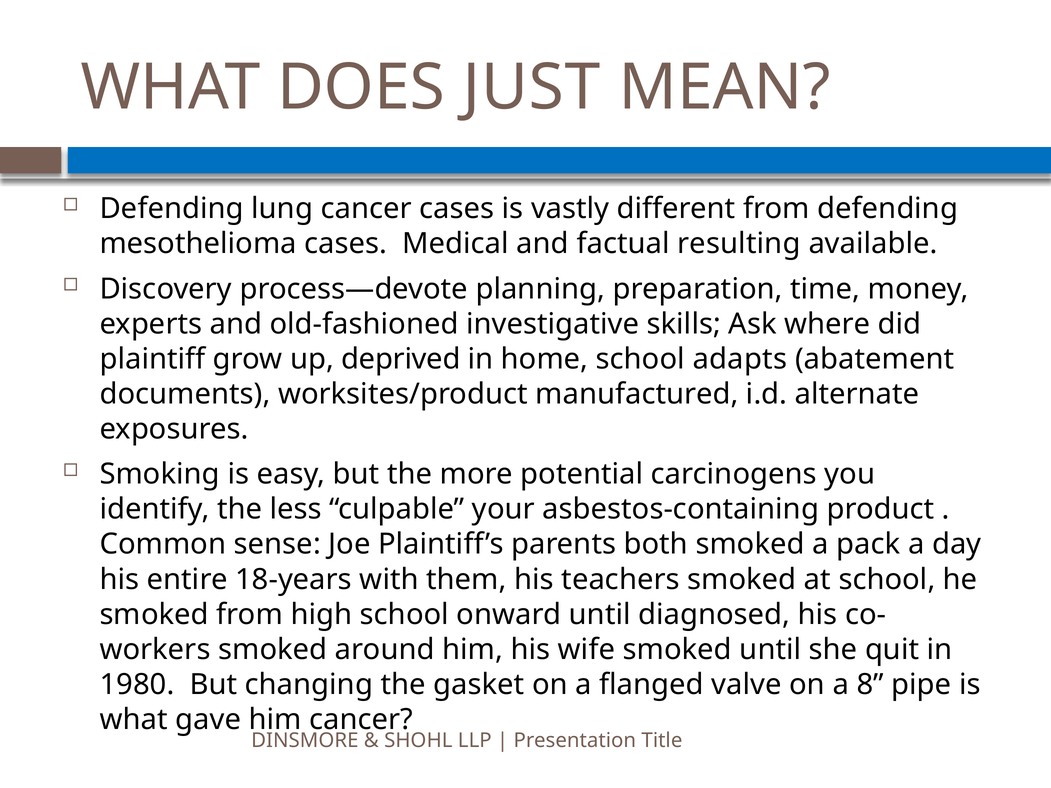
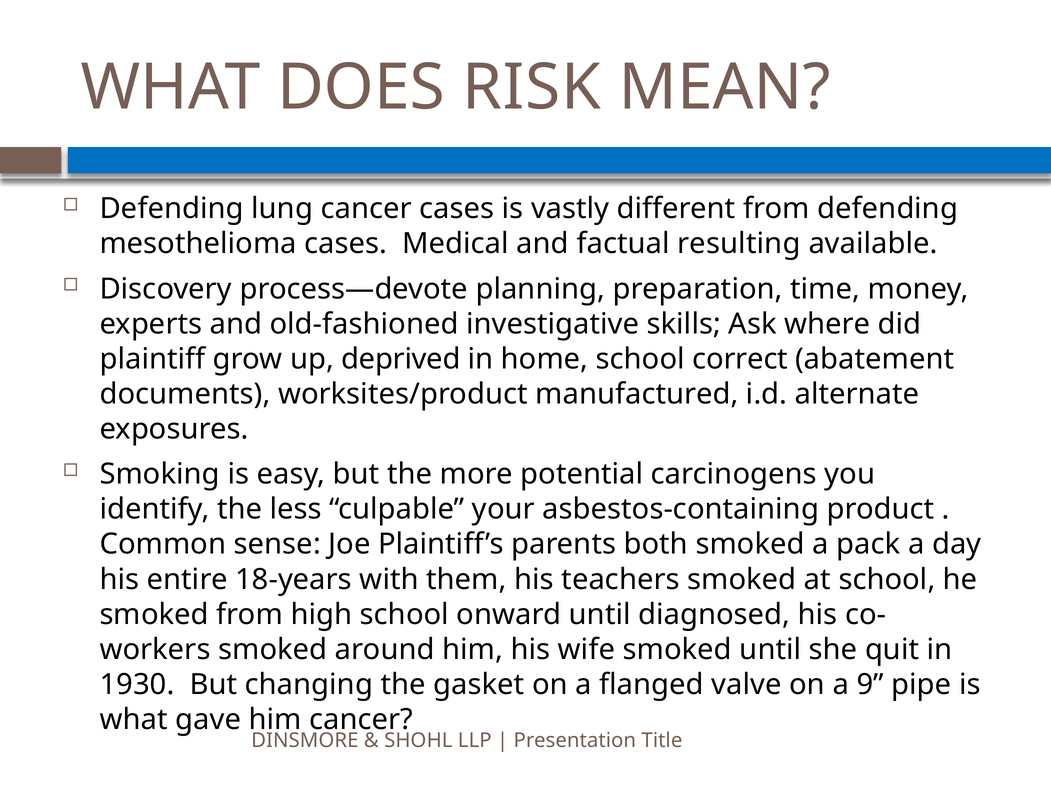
JUST: JUST -> RISK (532, 88)
adapts: adapts -> correct (740, 359)
1980: 1980 -> 1930 (137, 685)
8: 8 -> 9 (870, 685)
